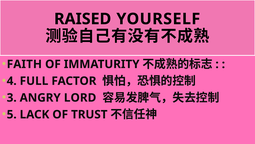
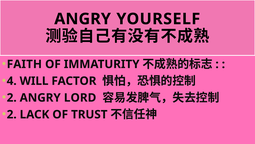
RAISED: RAISED -> ANGRY (83, 19)
FULL: FULL -> WILL (34, 81)
3: 3 -> 2 (12, 97)
5: 5 -> 2 (12, 114)
